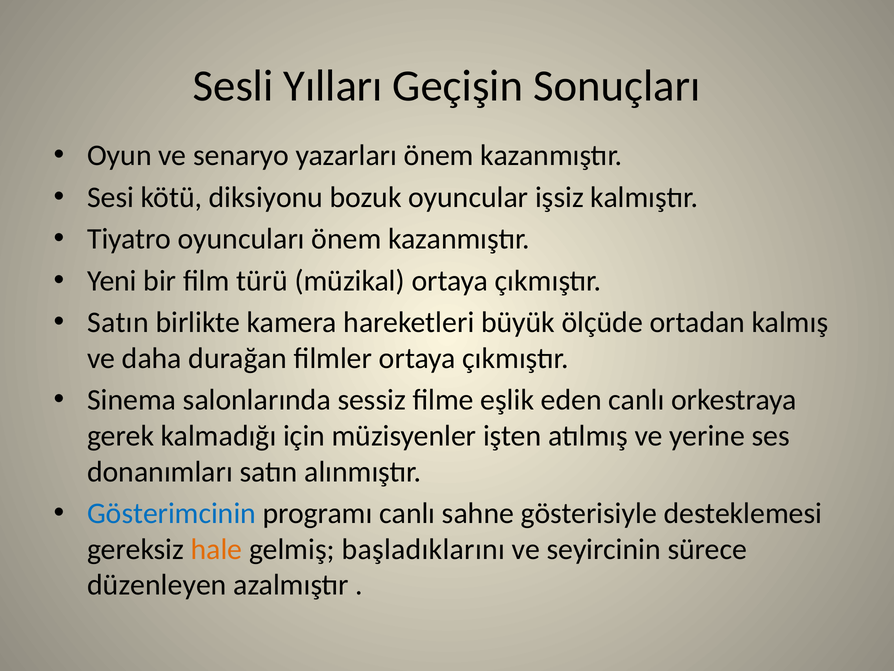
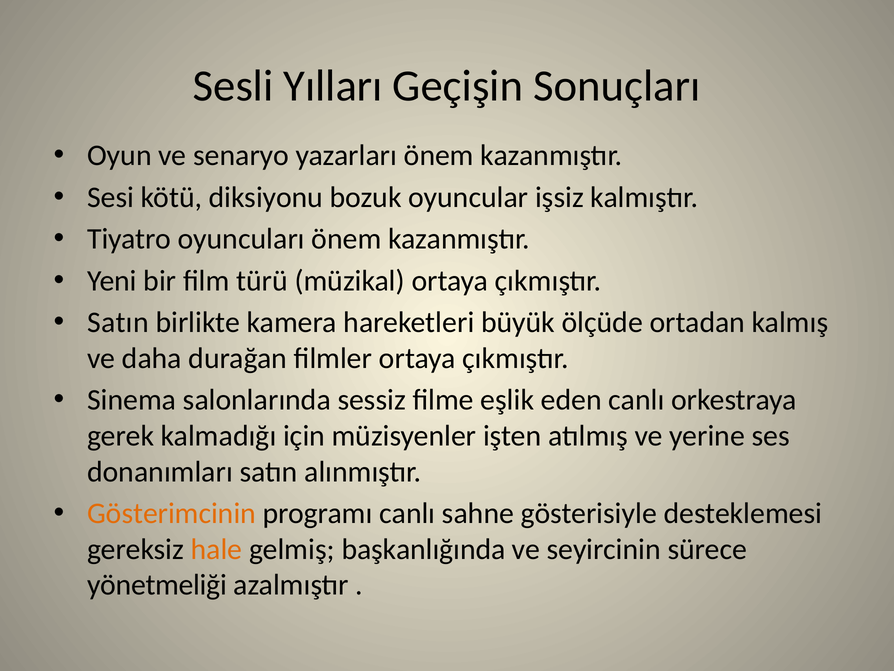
Gösterimcinin colour: blue -> orange (172, 513)
başladıklarını: başladıklarını -> başkanlığında (423, 549)
düzenleyen: düzenleyen -> yönetmeliği (157, 585)
